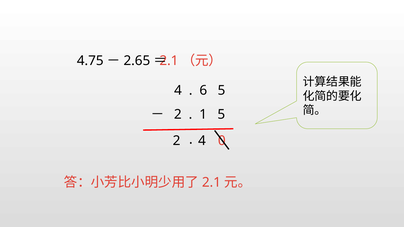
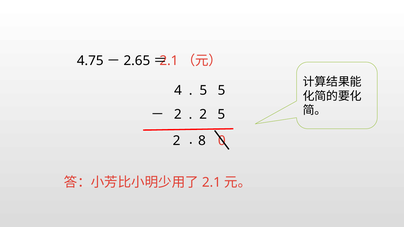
6: 6 -> 5 (203, 91)
1: 1 -> 2 (203, 114)
2 4: 4 -> 8 (202, 141)
